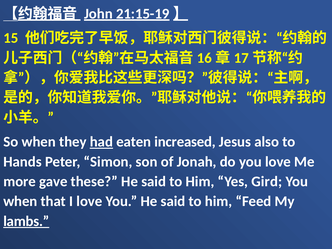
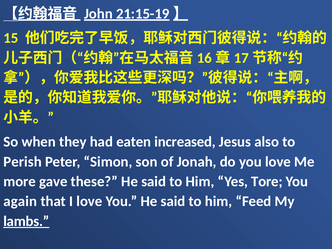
had underline: present -> none (101, 142)
Hands: Hands -> Perish (22, 162)
Gird: Gird -> Tore (267, 182)
when: when -> again (20, 201)
